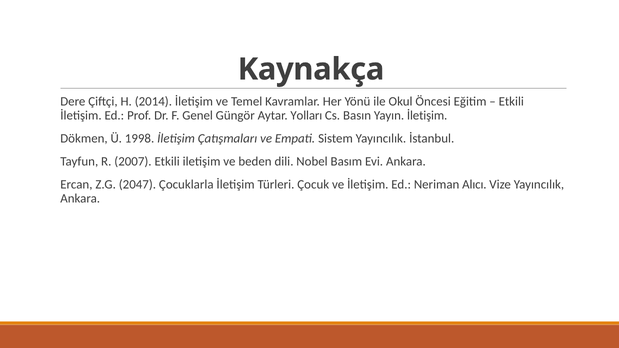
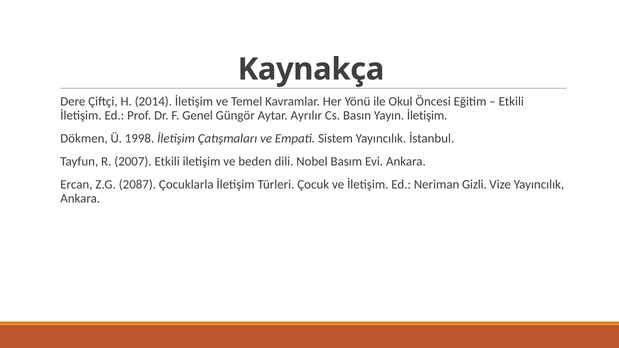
Yolları: Yolları -> Ayrılır (306, 116)
2047: 2047 -> 2087 (137, 184)
Alıcı: Alıcı -> Gizli (474, 184)
